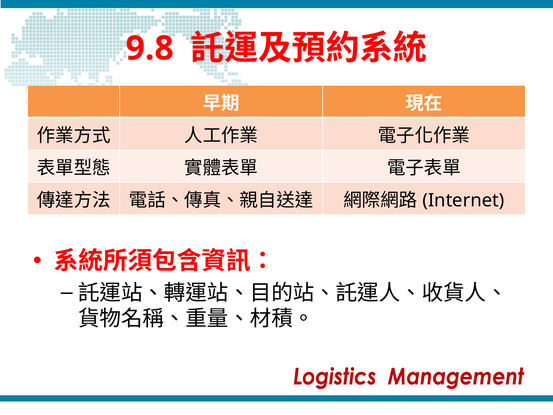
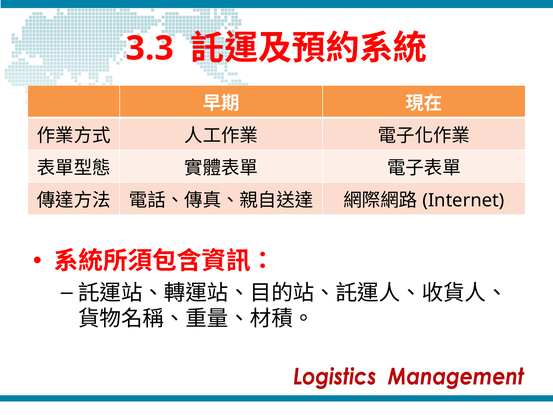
9.8: 9.8 -> 3.3 (150, 48)
